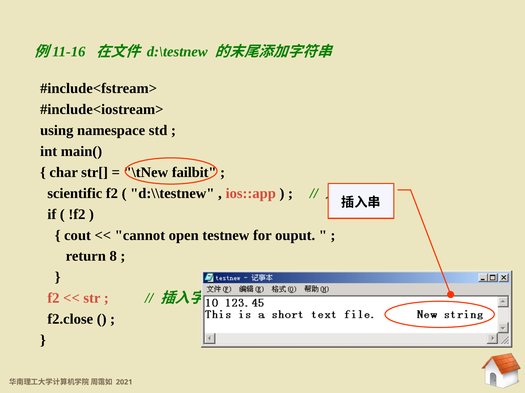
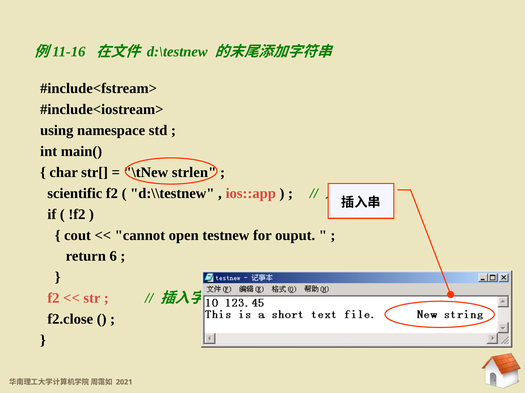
failbit: failbit -> strlen (194, 173)
8: 8 -> 6 (113, 257)
